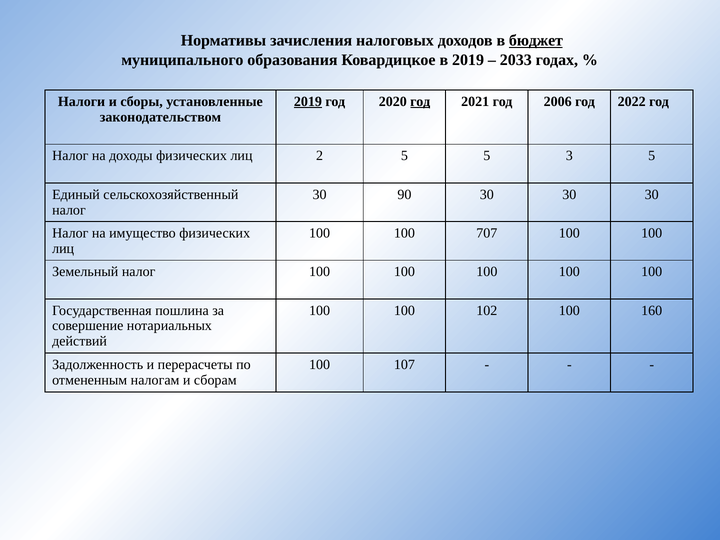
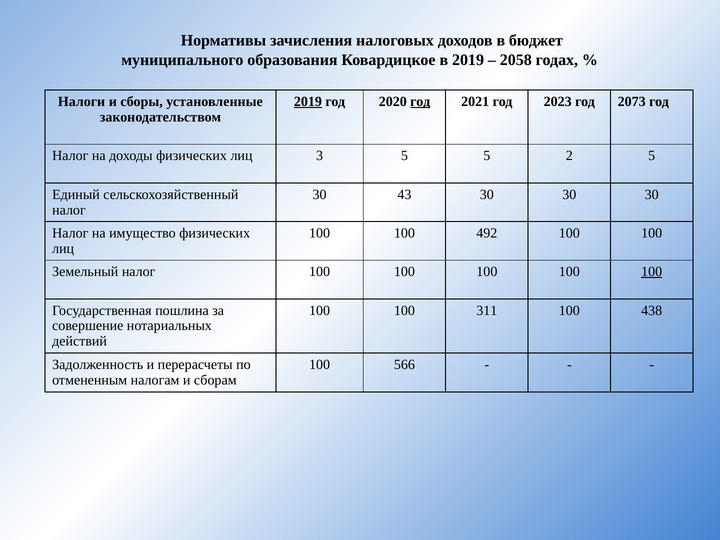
бюджет underline: present -> none (536, 41)
2033: 2033 -> 2058 (516, 60)
2006: 2006 -> 2023 (558, 101)
2022: 2022 -> 2073 (632, 101)
2: 2 -> 3 (320, 156)
3: 3 -> 2 (569, 156)
90: 90 -> 43 (404, 194)
707: 707 -> 492 (487, 233)
100 underline: none -> present (652, 272)
102: 102 -> 311 (487, 310)
160: 160 -> 438 (652, 310)
107: 107 -> 566 (404, 365)
